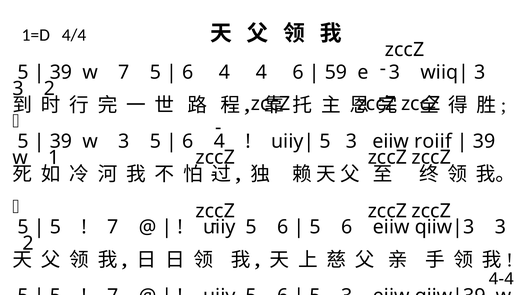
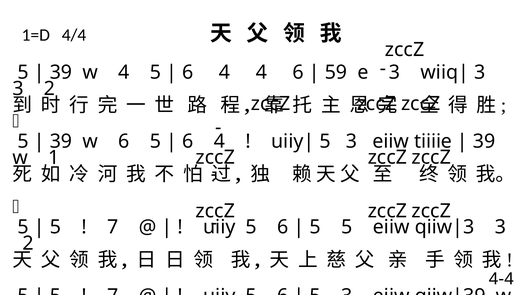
w 7: 7 -> 4 (124, 72)
w 3: 3 -> 6 (124, 141)
roiif: roiif -> tiiiie (433, 141)
6: 6 -> 5 (347, 227)
